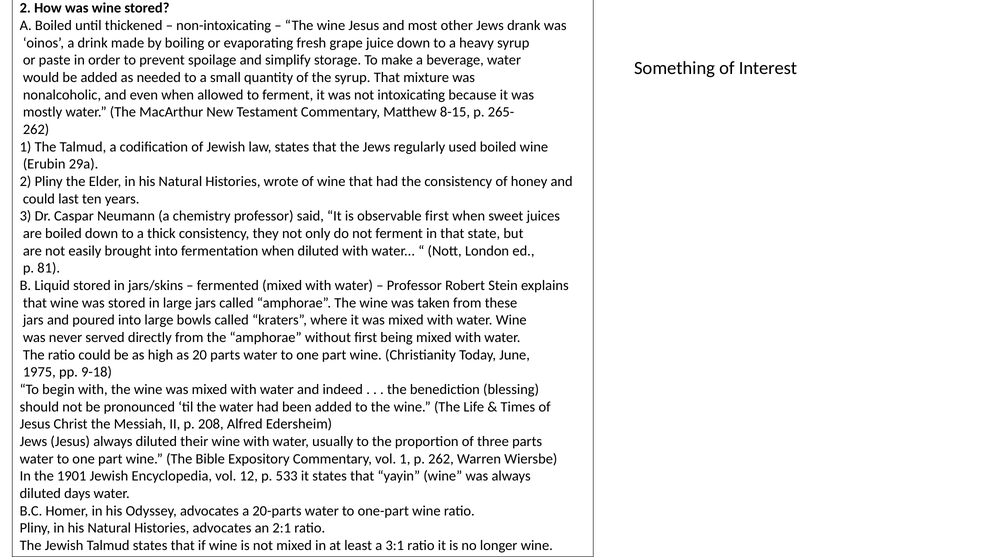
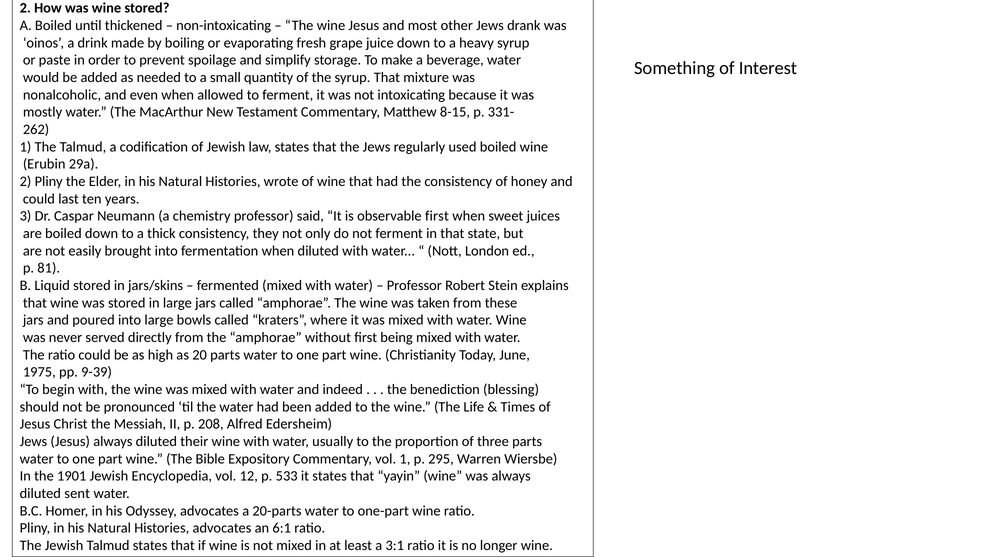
265-: 265- -> 331- (501, 112)
9-18: 9-18 -> 9-39 (97, 372)
p 262: 262 -> 295 (441, 459)
days: days -> sent (77, 493)
2:1: 2:1 -> 6:1 (282, 528)
